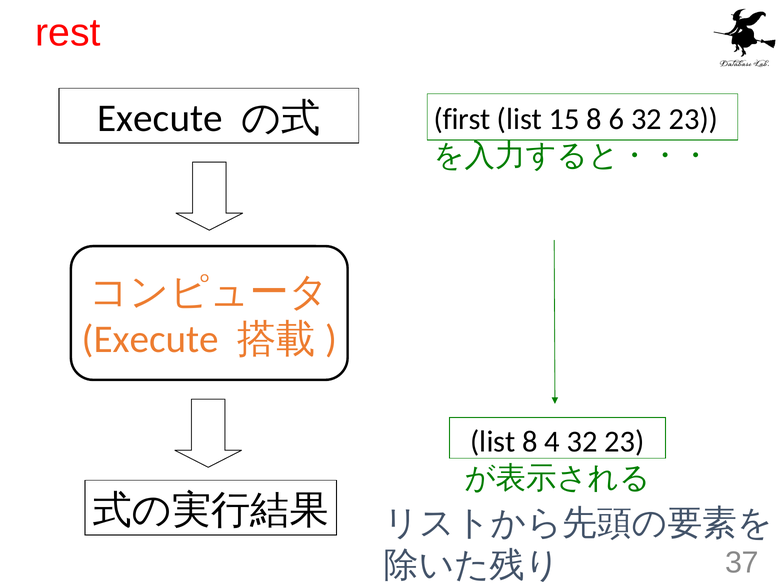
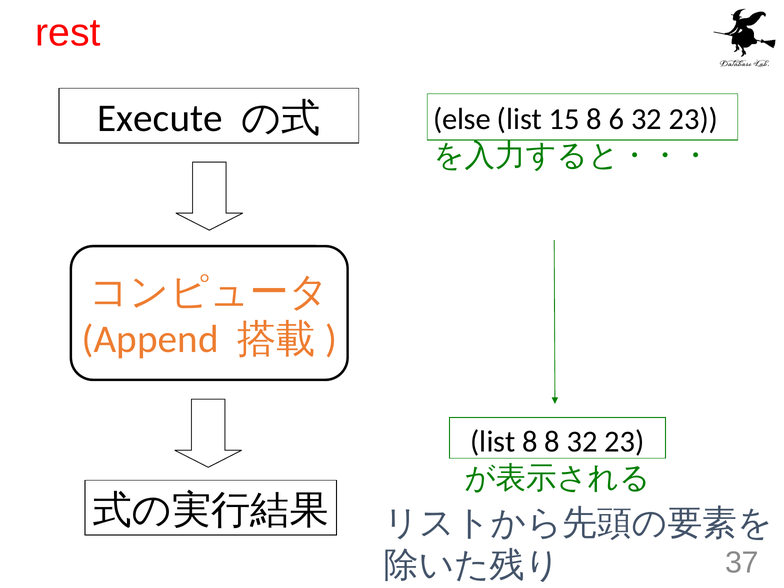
first: first -> else (462, 119)
Execute: Execute -> Append (150, 339)
8 4: 4 -> 8 (552, 442)
